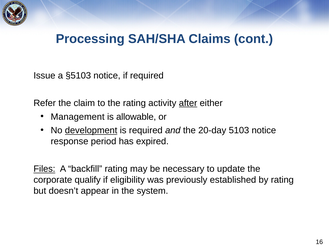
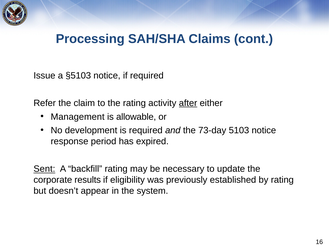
development underline: present -> none (91, 130)
20-day: 20-day -> 73-day (212, 130)
Files: Files -> Sent (44, 169)
qualify: qualify -> results (88, 180)
